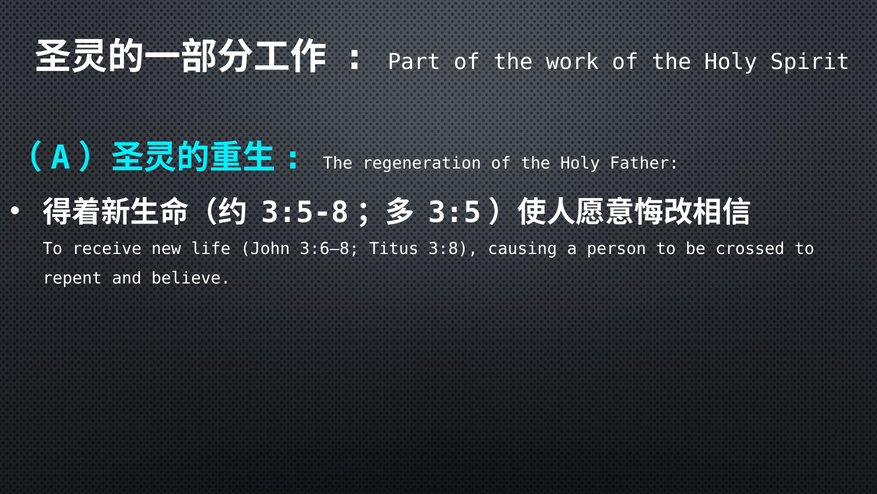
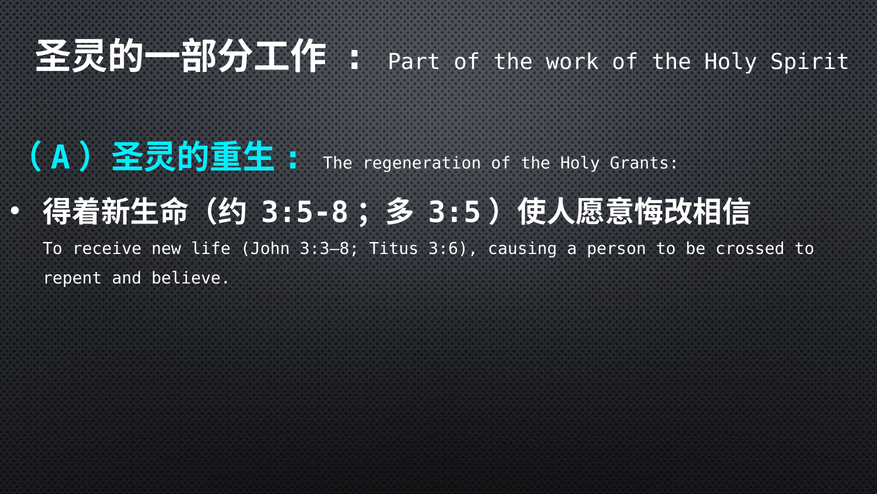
Father: Father -> Grants (644, 163)
3:6–8: 3:6–8 -> 3:3–8 (330, 248)
3:8: 3:8 -> 3:6 (453, 248)
